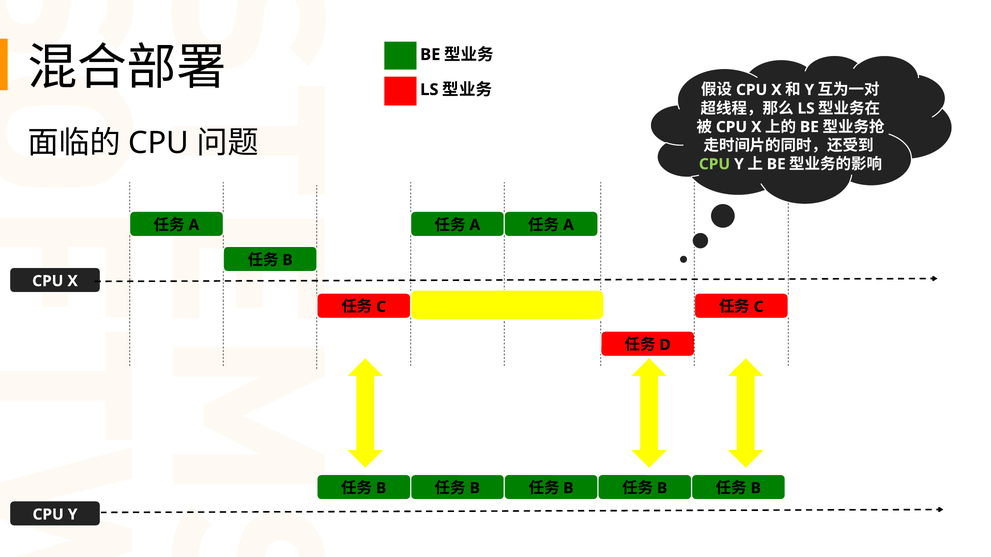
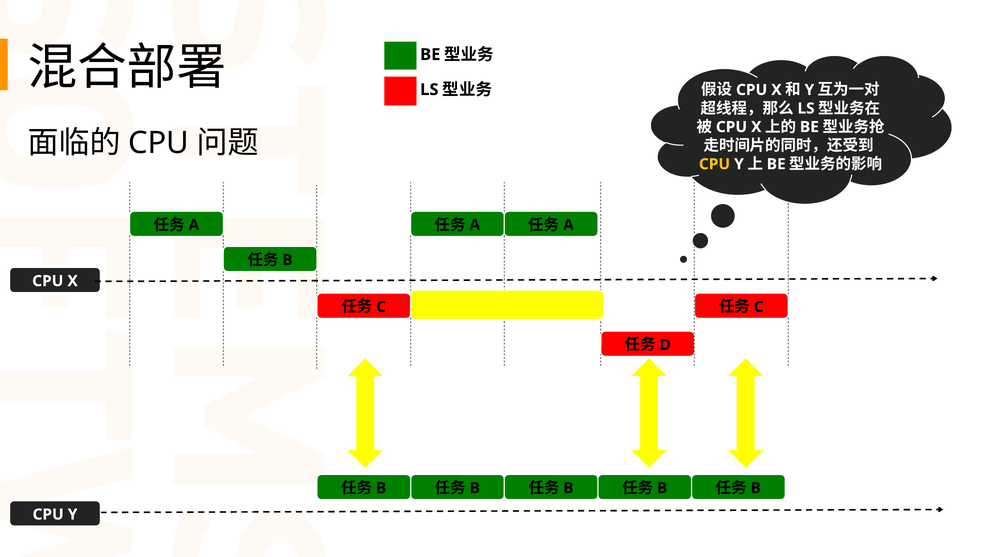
CPU colour: light green -> yellow (714, 164)
